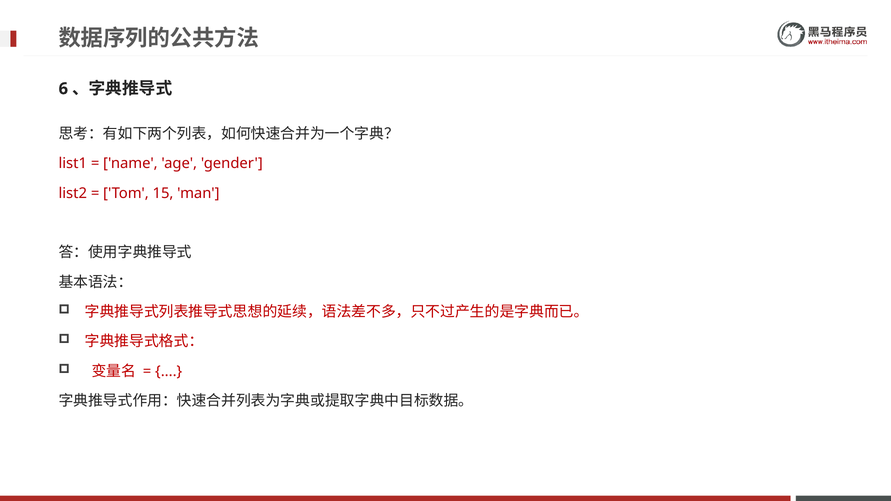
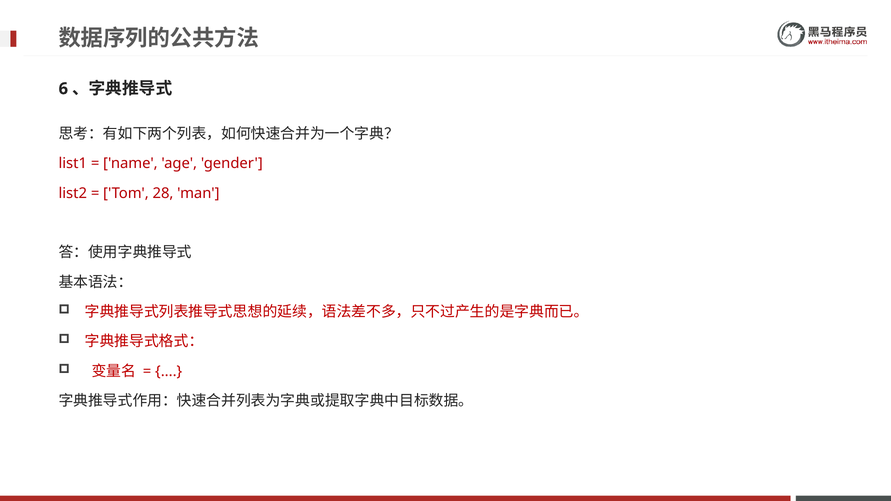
15: 15 -> 28 (163, 193)
